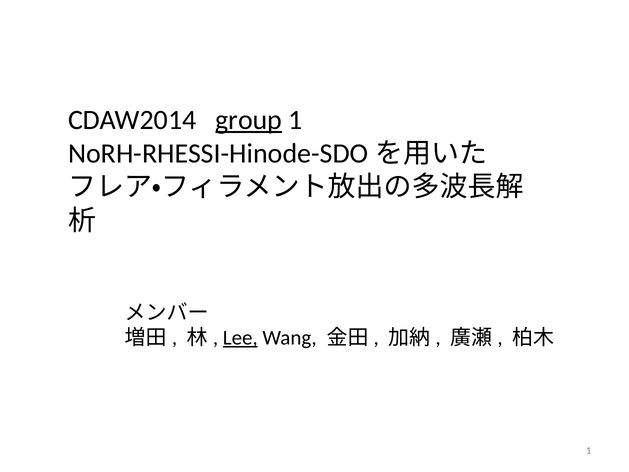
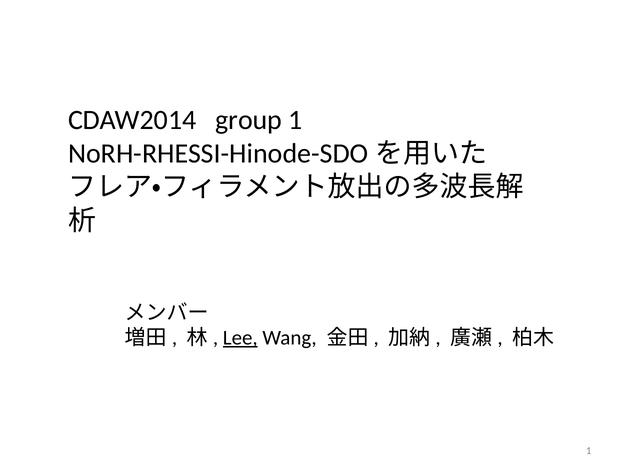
group underline: present -> none (249, 120)
